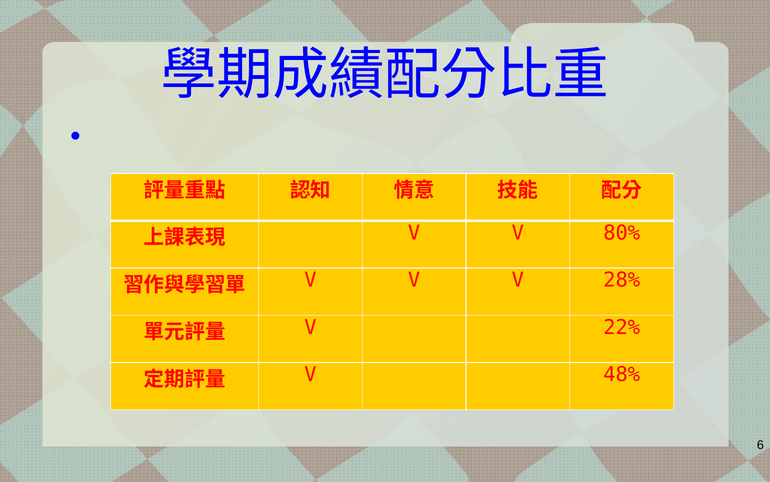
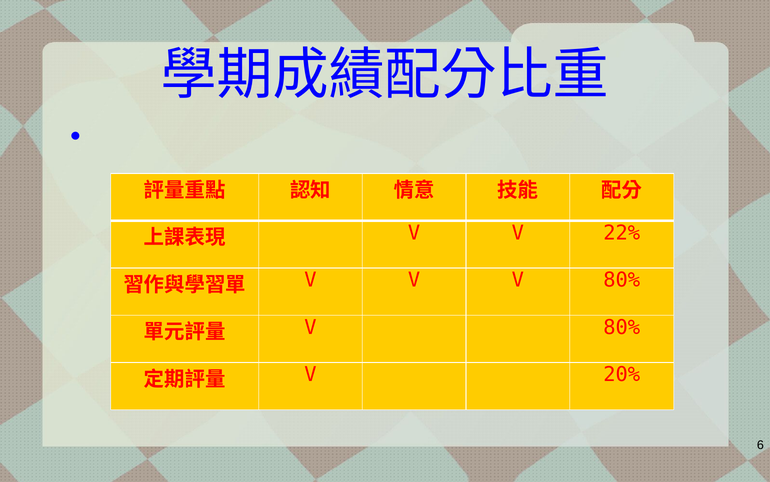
80%: 80% -> 22% (622, 233)
V V 28%: 28% -> 80% (622, 280)
22%: 22% -> 80% (622, 327)
48%: 48% -> 20% (622, 374)
